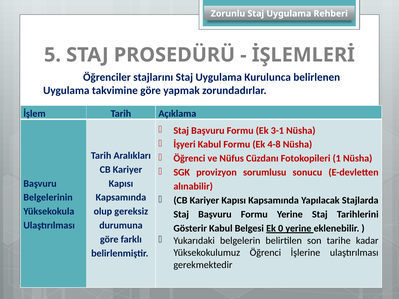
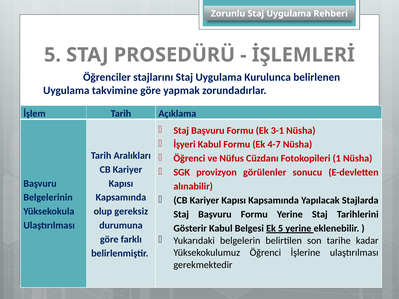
4-8: 4-8 -> 4-7 (274, 145)
sorumlusu: sorumlusu -> görülenler (265, 173)
Ek 0: 0 -> 5 (281, 229)
